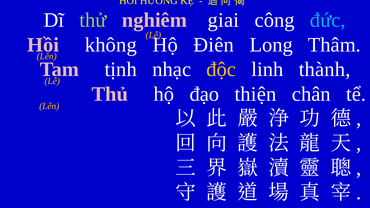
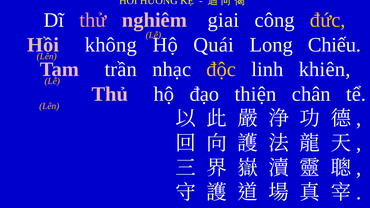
thử colour: light green -> pink (93, 20)
đức colour: light blue -> yellow (328, 20)
Điên: Điên -> Quái (214, 45)
Thâm: Thâm -> Chiếu (334, 45)
tịnh: tịnh -> trần (121, 69)
thành: thành -> khiên (325, 69)
